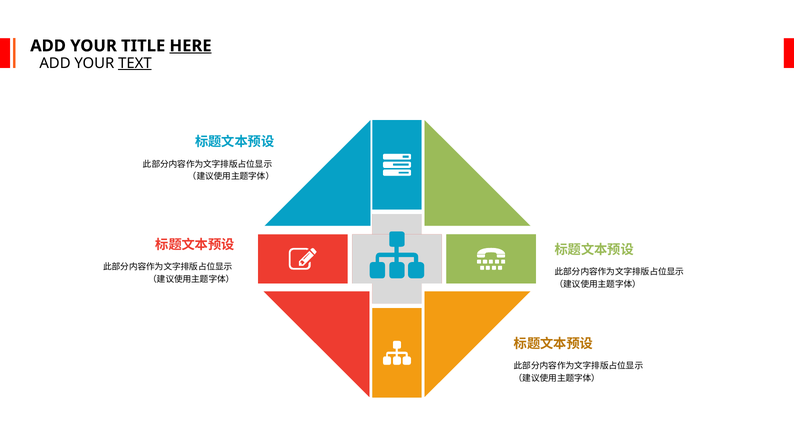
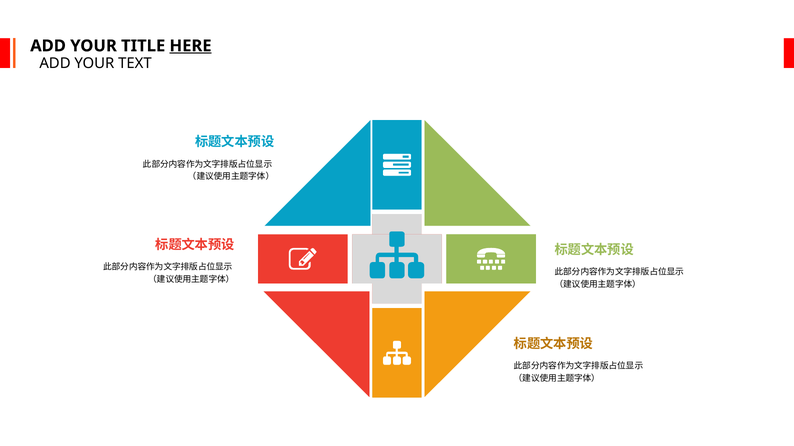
TEXT underline: present -> none (135, 63)
